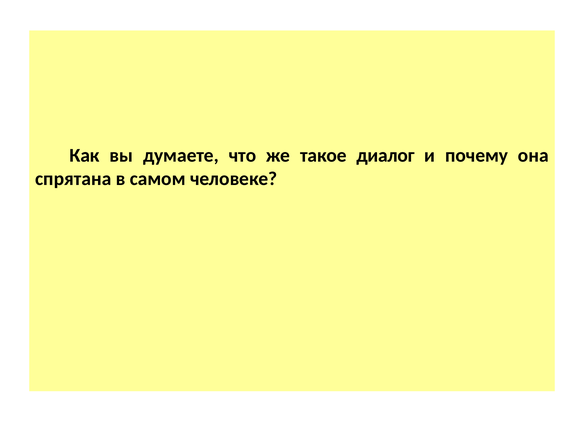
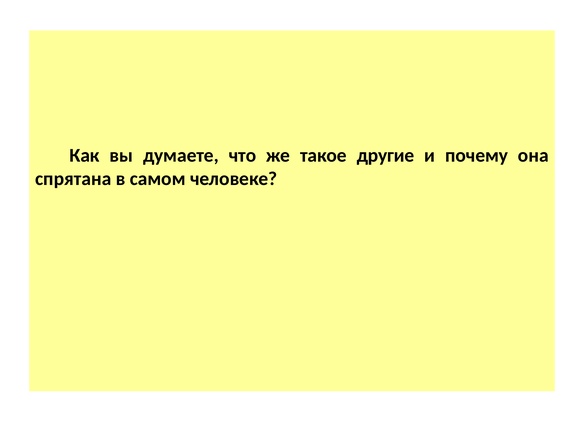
диалог: диалог -> другие (386, 155)
